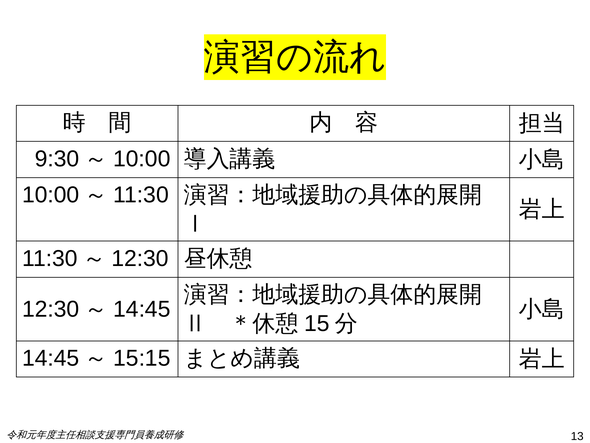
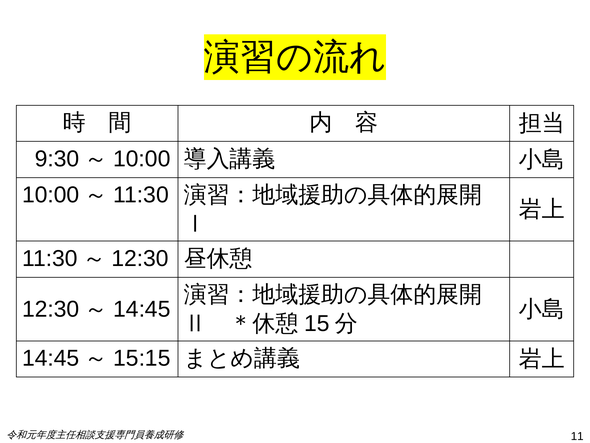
13: 13 -> 11 (577, 436)
